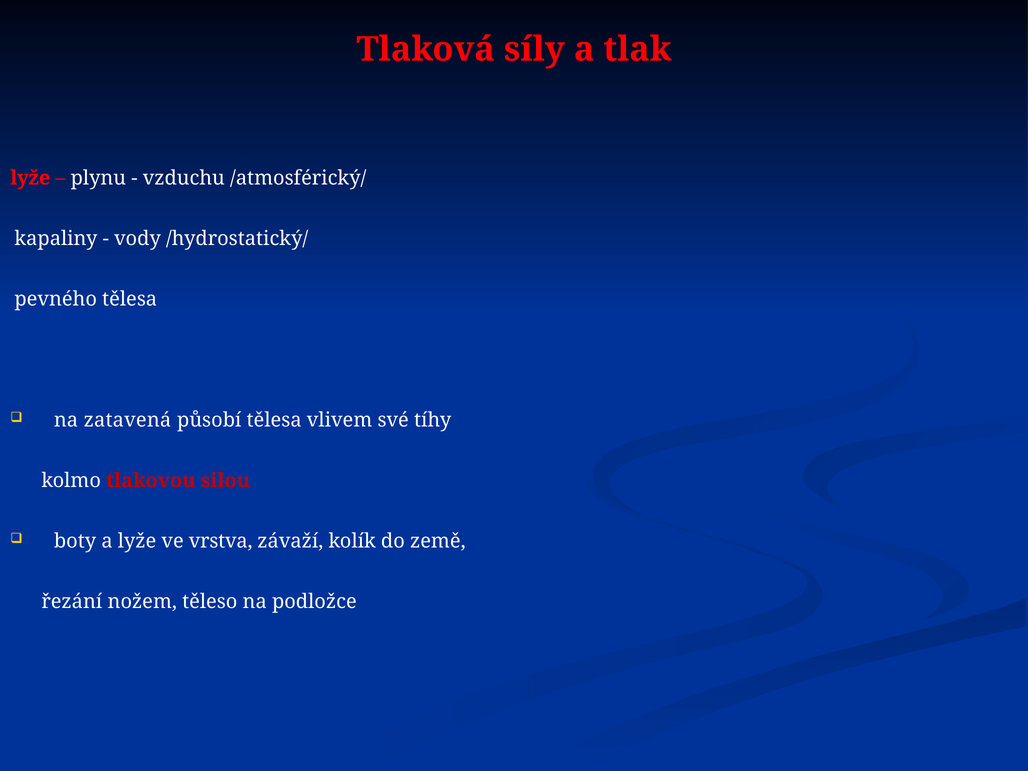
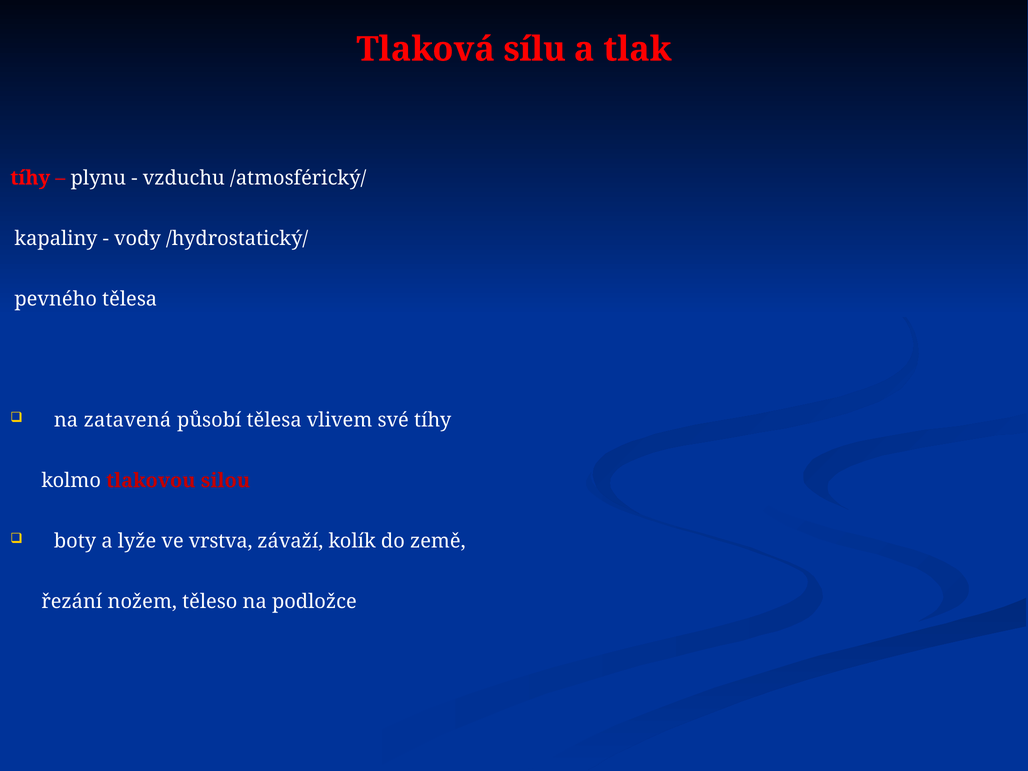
síly: síly -> sílu (535, 49)
lyže: lyže -> tíhy (30, 178)
